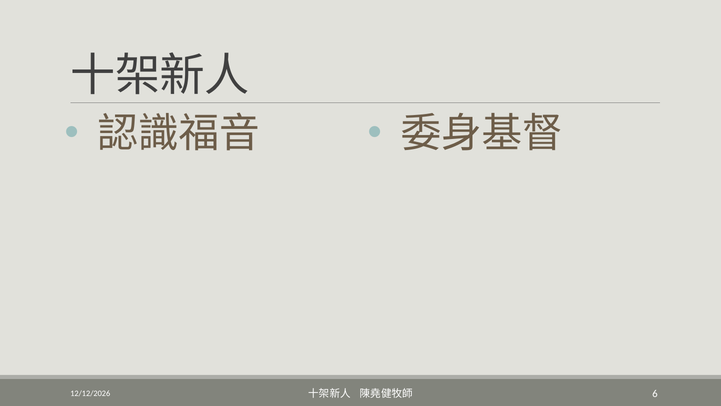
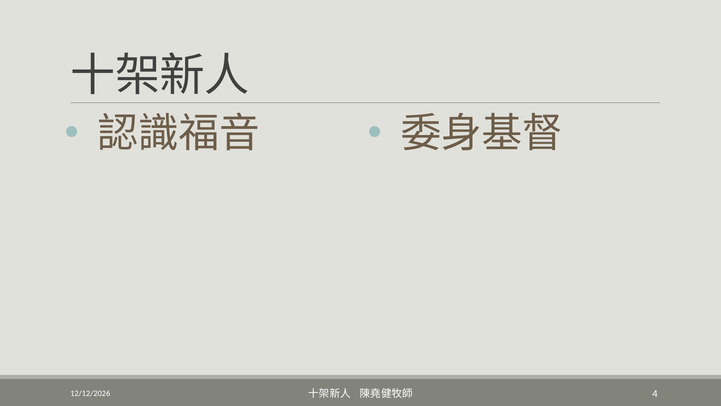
6: 6 -> 4 (655, 393)
